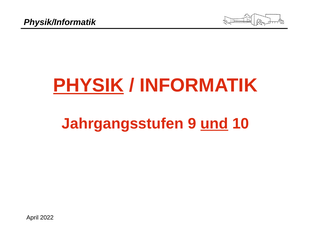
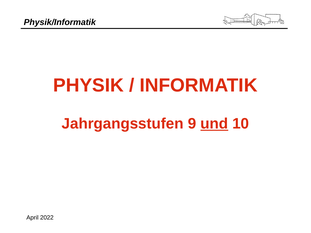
PHYSIK underline: present -> none (89, 86)
